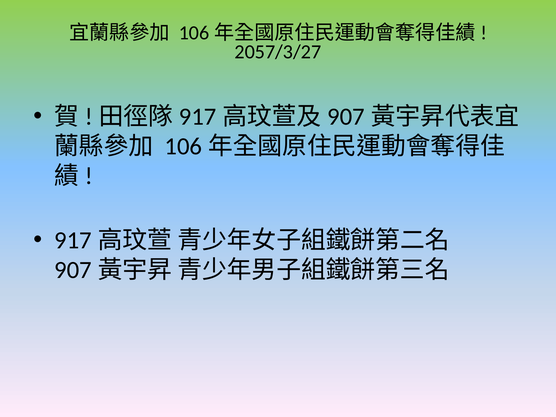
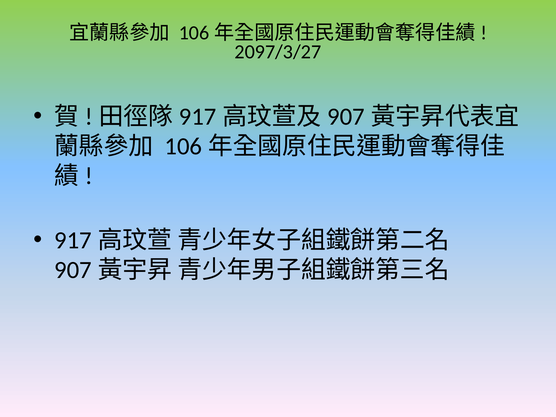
2057/3/27: 2057/3/27 -> 2097/3/27 (278, 52)
